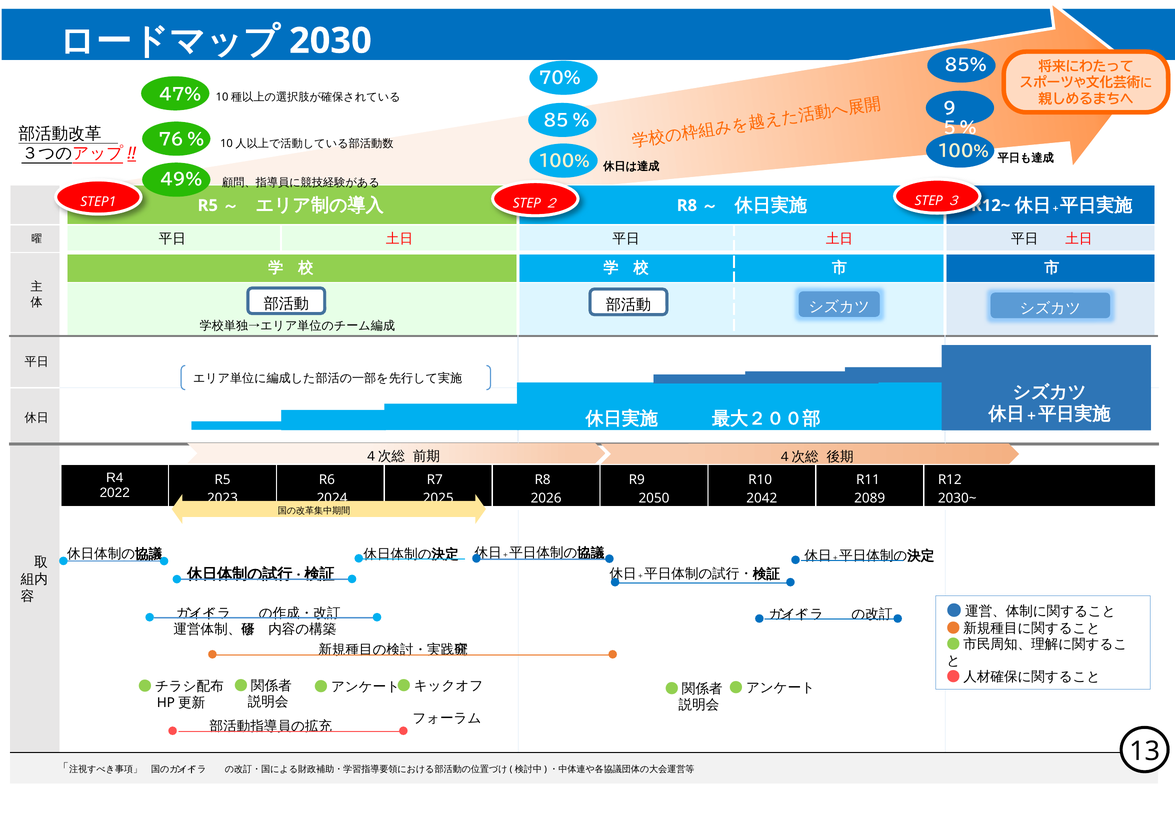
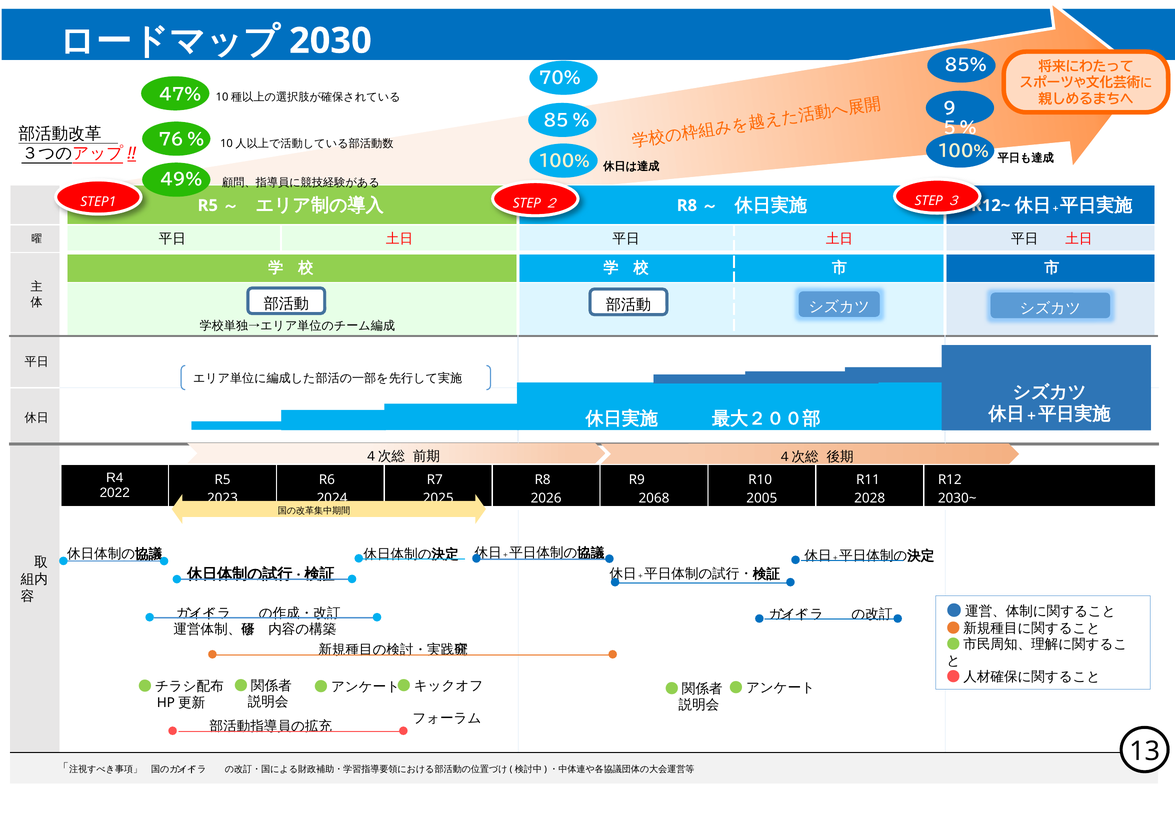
2050: 2050 -> 2068 (654, 499)
2042: 2042 -> 2005 (762, 499)
2089: 2089 -> 2028 (870, 499)
